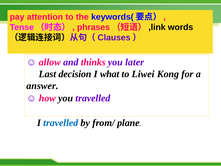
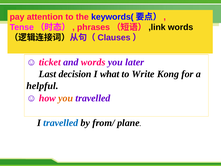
allow: allow -> ticket (50, 62)
and thinks: thinks -> words (93, 62)
Liwei: Liwei -> Write (143, 74)
answer: answer -> helpful (42, 86)
you colour: black -> orange (66, 98)
